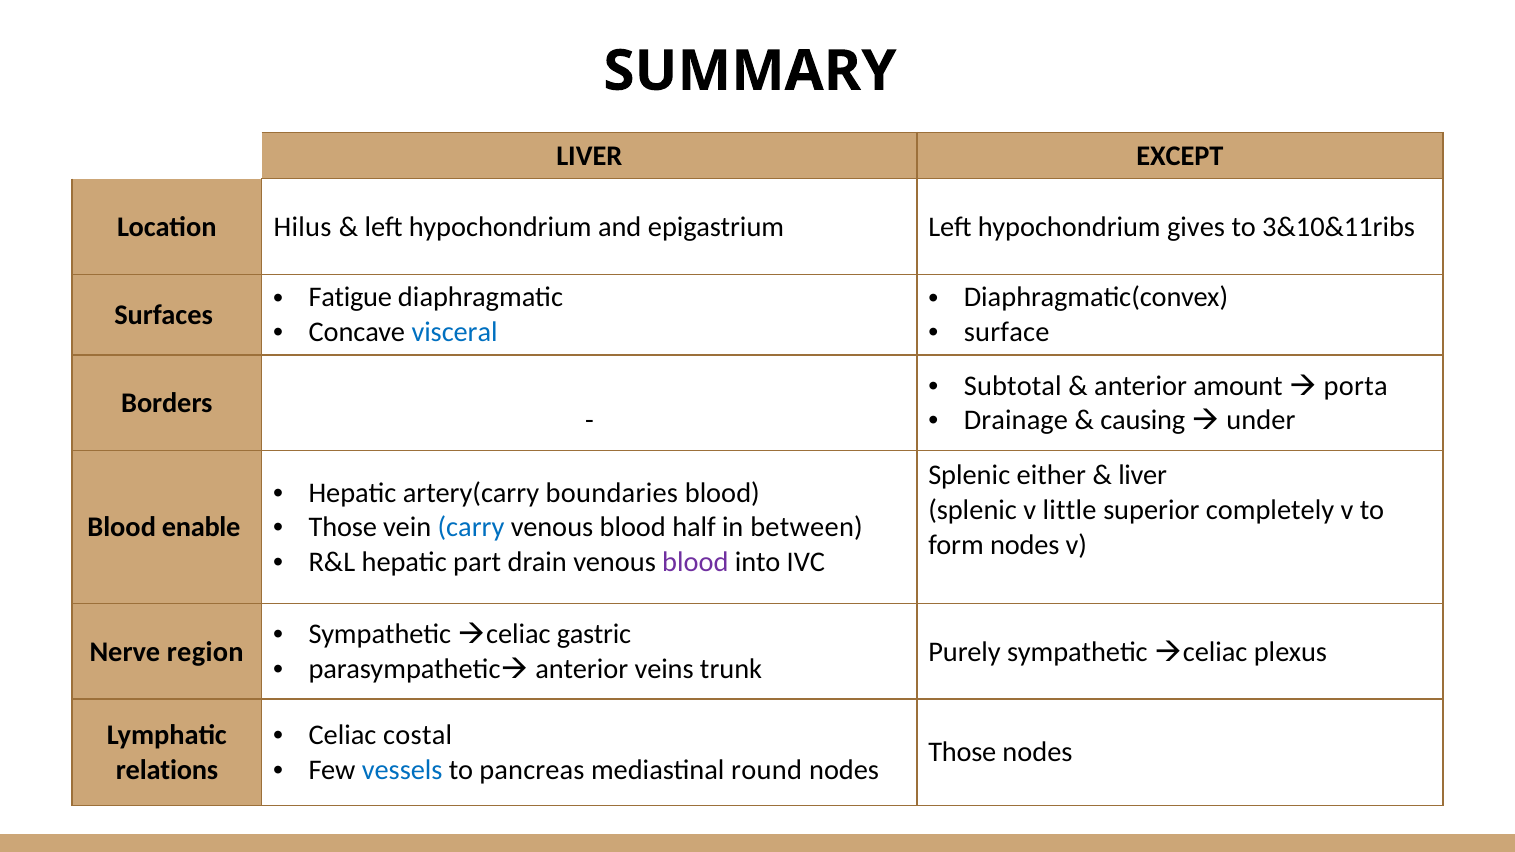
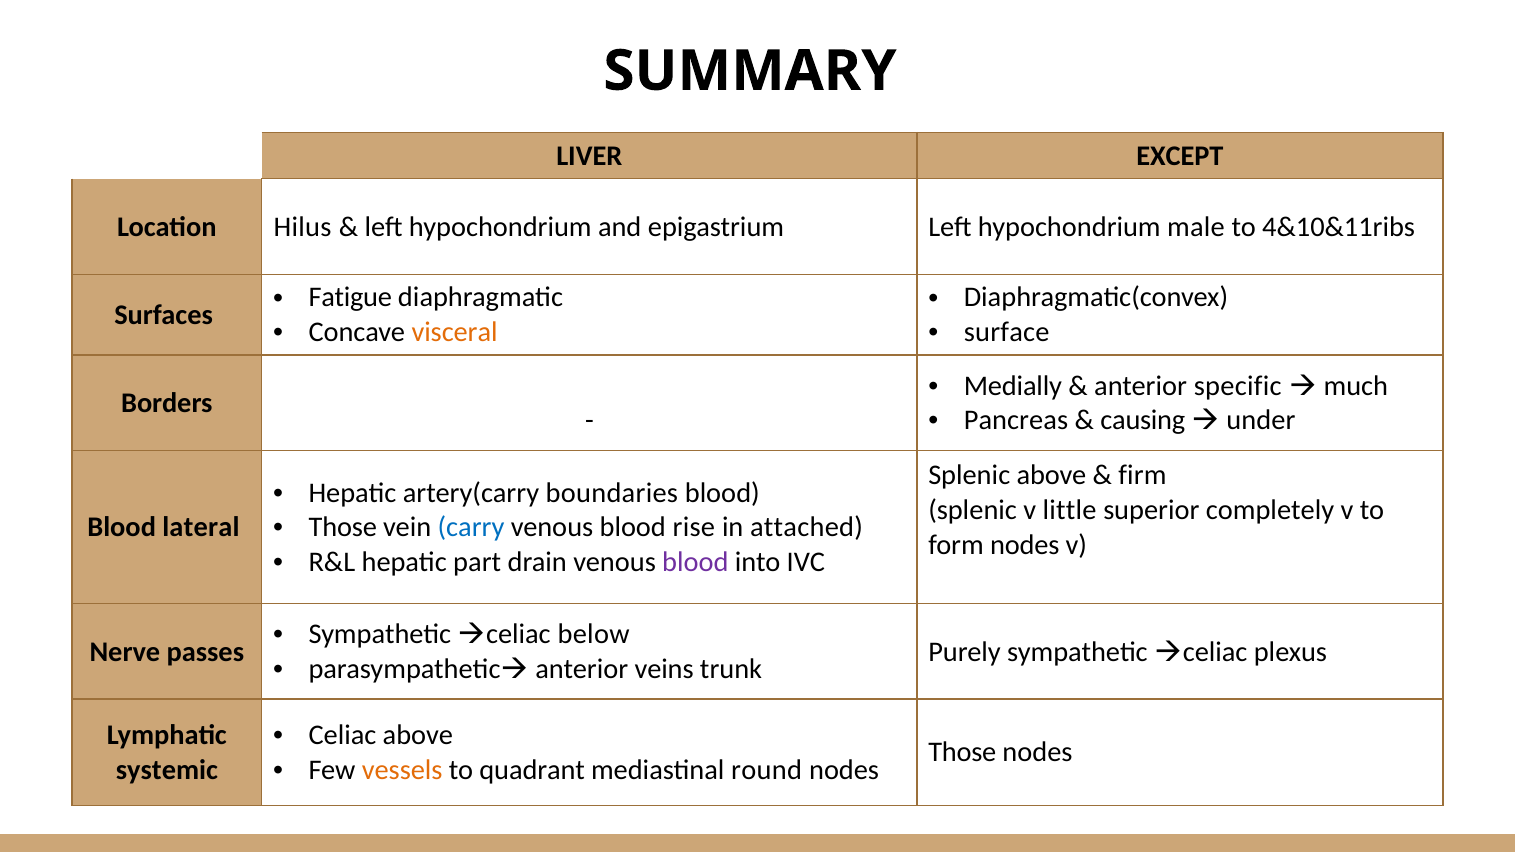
gives: gives -> male (1196, 227)
3&10&11ribs: 3&10&11ribs -> 4&10&11ribs (1339, 227)
visceral colour: blue -> orange (455, 332)
Subtotal: Subtotal -> Medially (1013, 386)
amount: amount -> specific (1238, 386)
porta: porta -> much (1356, 386)
Drainage: Drainage -> Pancreas (1016, 421)
Splenic either: either -> above (1051, 475)
liver: liver -> firm (1142, 475)
half: half -> rise (694, 527)
between: between -> attached (807, 527)
enable: enable -> lateral (201, 527)
gastric: gastric -> below (594, 634)
region: region -> passes (205, 652)
Celiac costal: costal -> above (418, 735)
vessels colour: blue -> orange (402, 770)
pancreas: pancreas -> quadrant (532, 770)
relations: relations -> systemic (167, 770)
